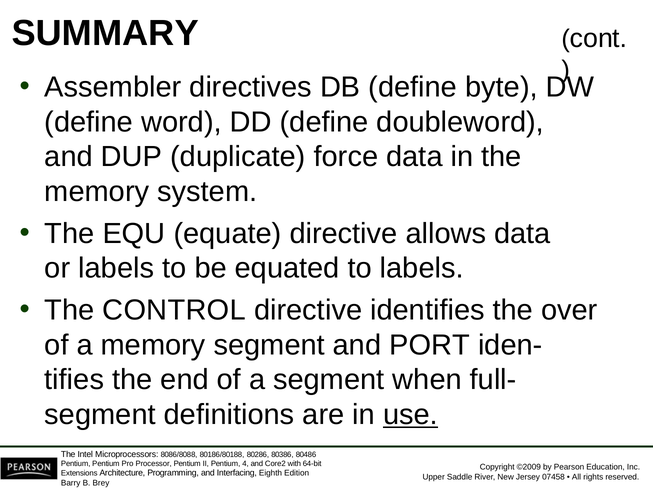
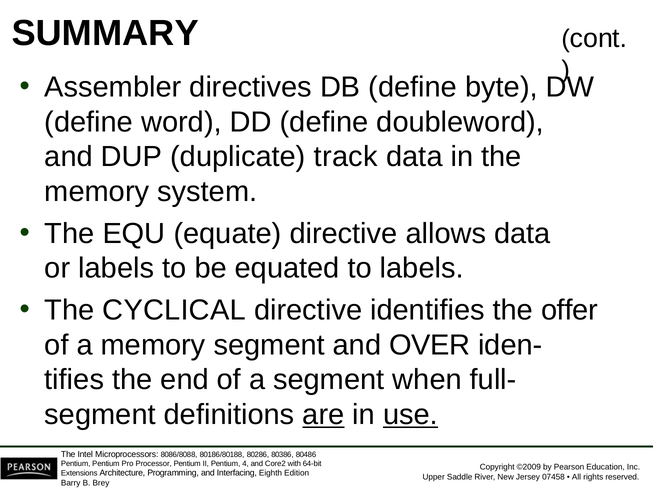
force: force -> track (346, 157)
CONTROL: CONTROL -> CYCLICAL (174, 310)
over: over -> offer (569, 310)
PORT: PORT -> OVER (430, 345)
are underline: none -> present (323, 415)
